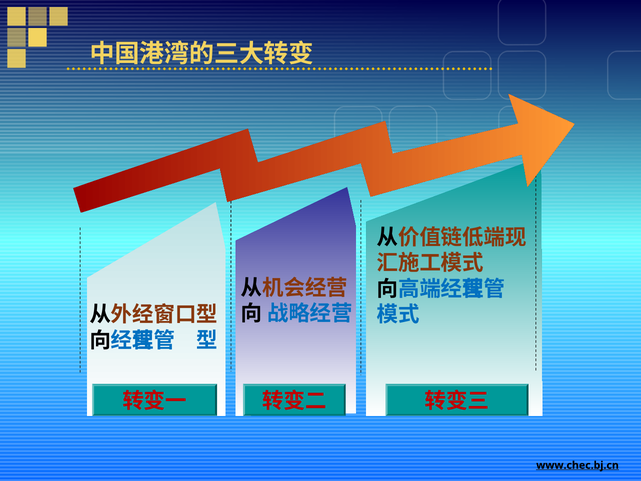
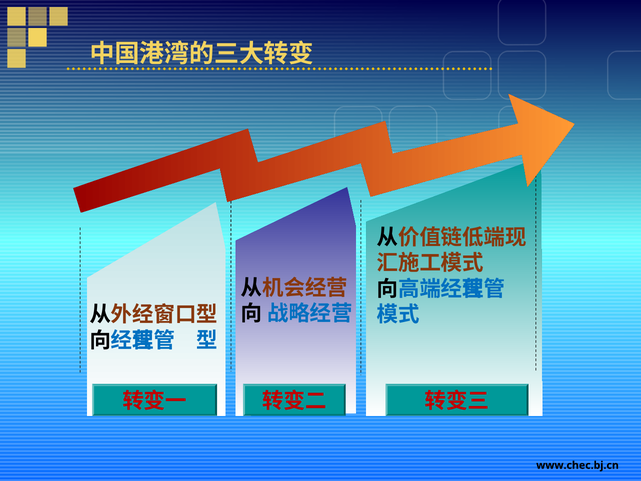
www.chec.bj.cn underline: present -> none (578, 465)
